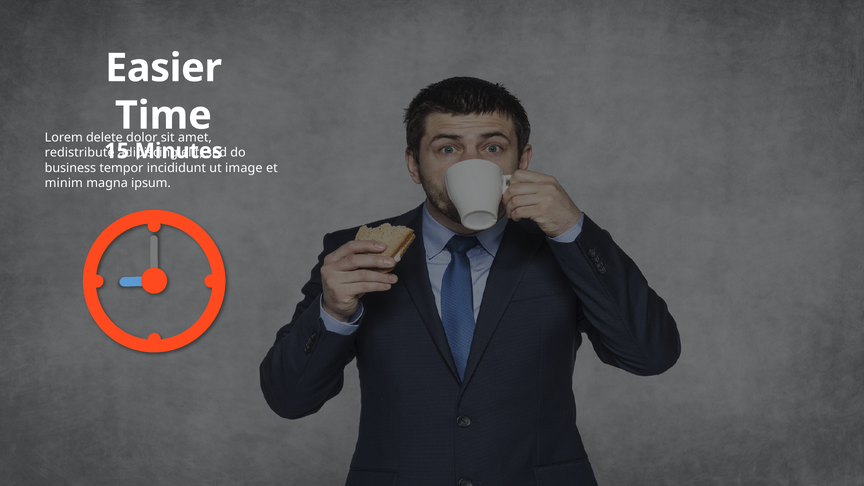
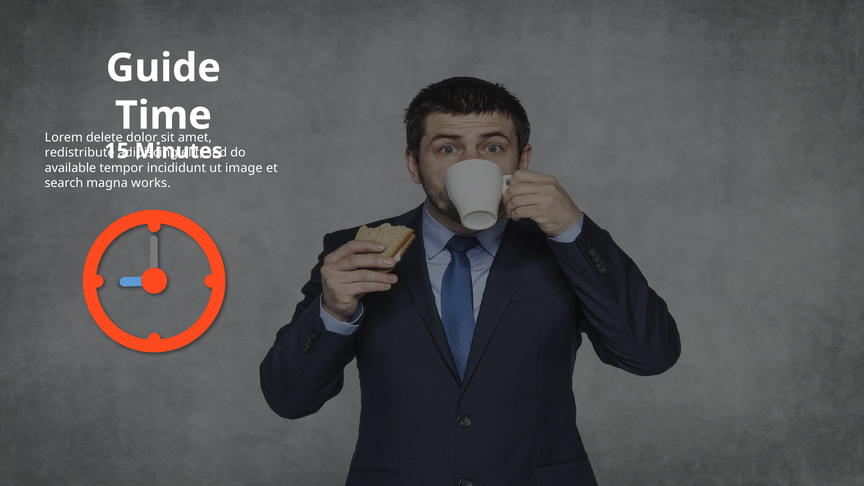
Easier: Easier -> Guide (163, 68)
business: business -> available (70, 168)
minim: minim -> search (64, 183)
ipsum: ipsum -> works (151, 183)
